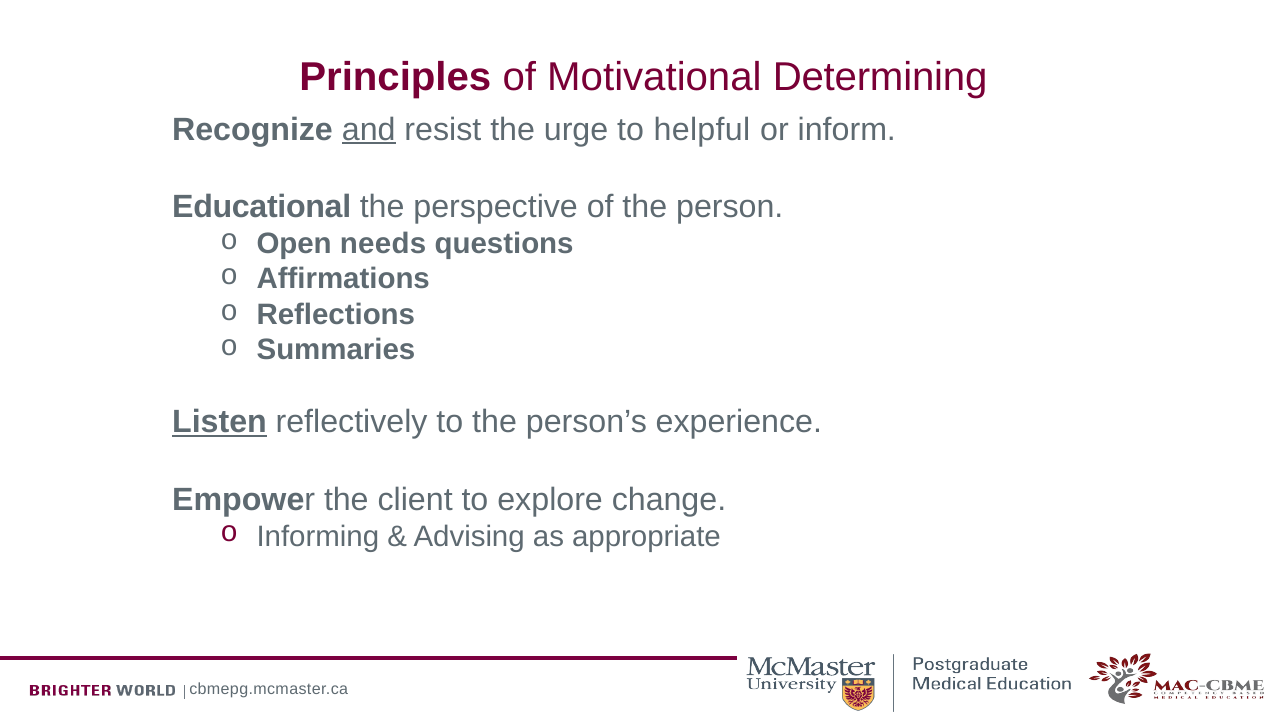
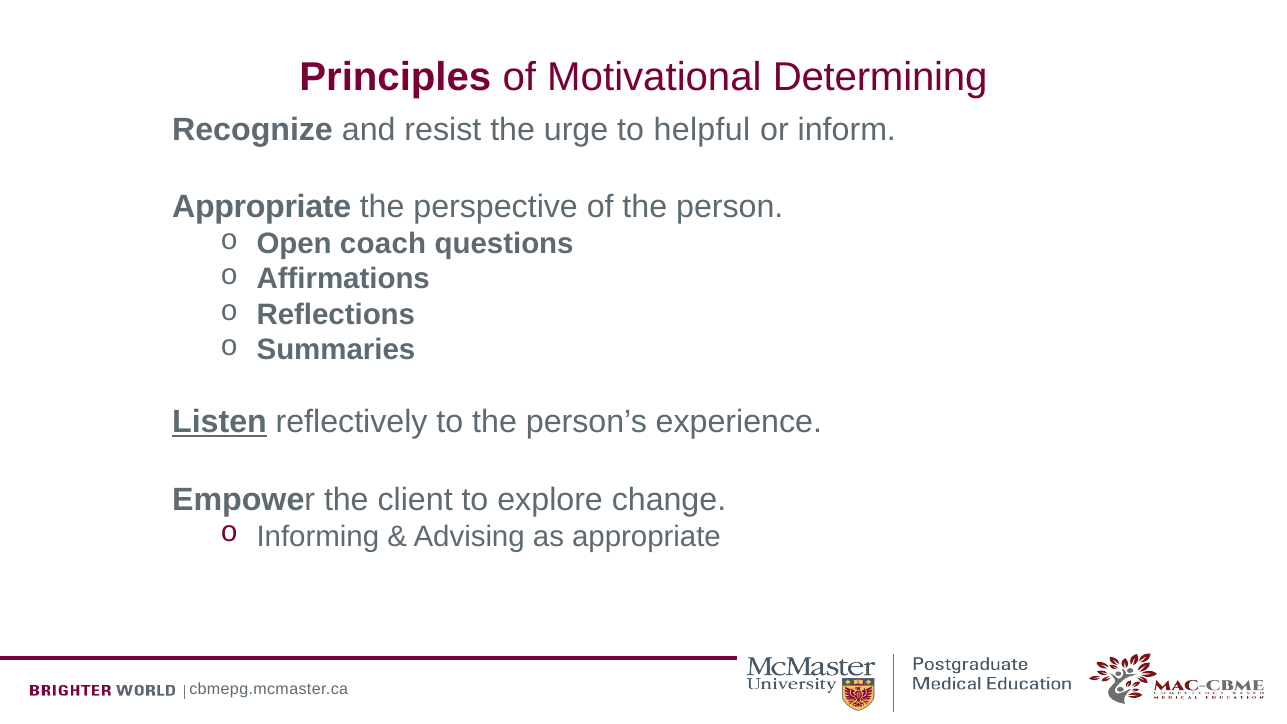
and underline: present -> none (369, 130)
Educational: Educational -> Appropriate (262, 207)
needs: needs -> coach (383, 244)
